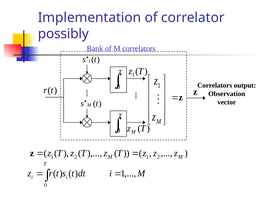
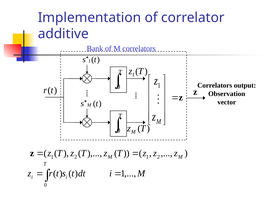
possibly: possibly -> additive (63, 34)
